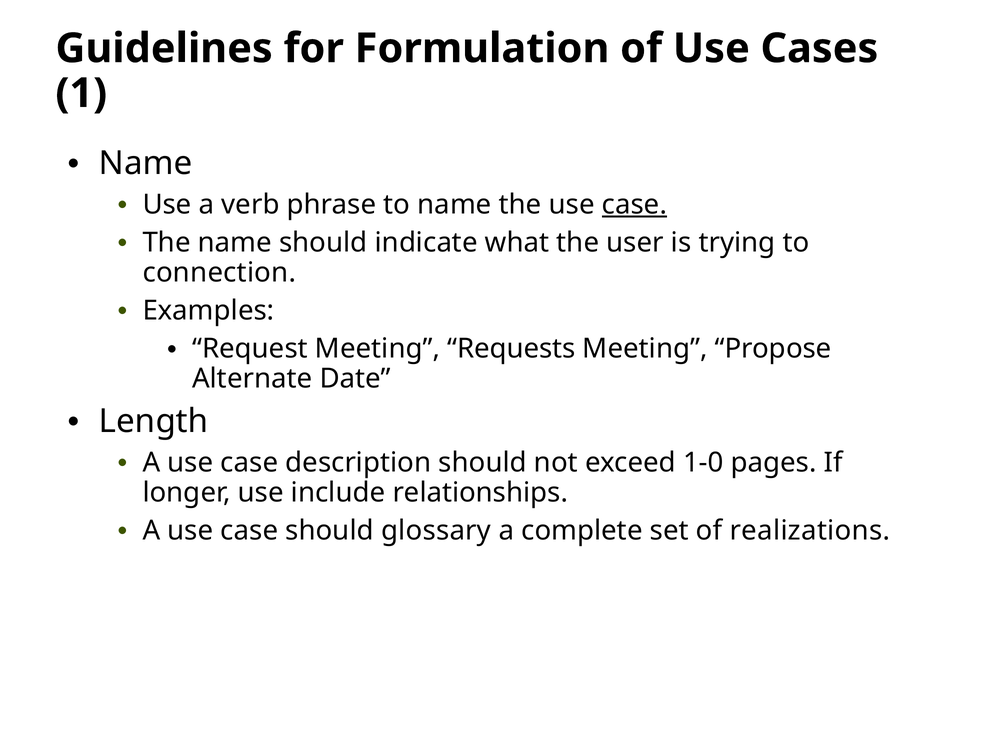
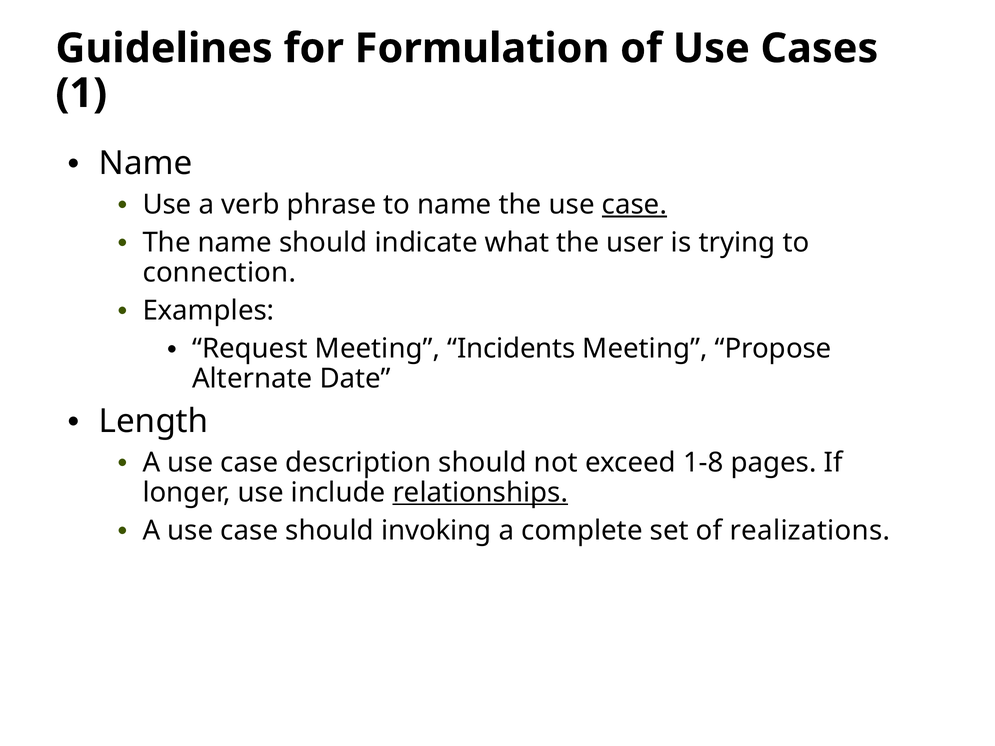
Requests: Requests -> Incidents (511, 349)
1-0: 1-0 -> 1-8 (703, 463)
relationships underline: none -> present (480, 493)
glossary: glossary -> invoking (436, 531)
